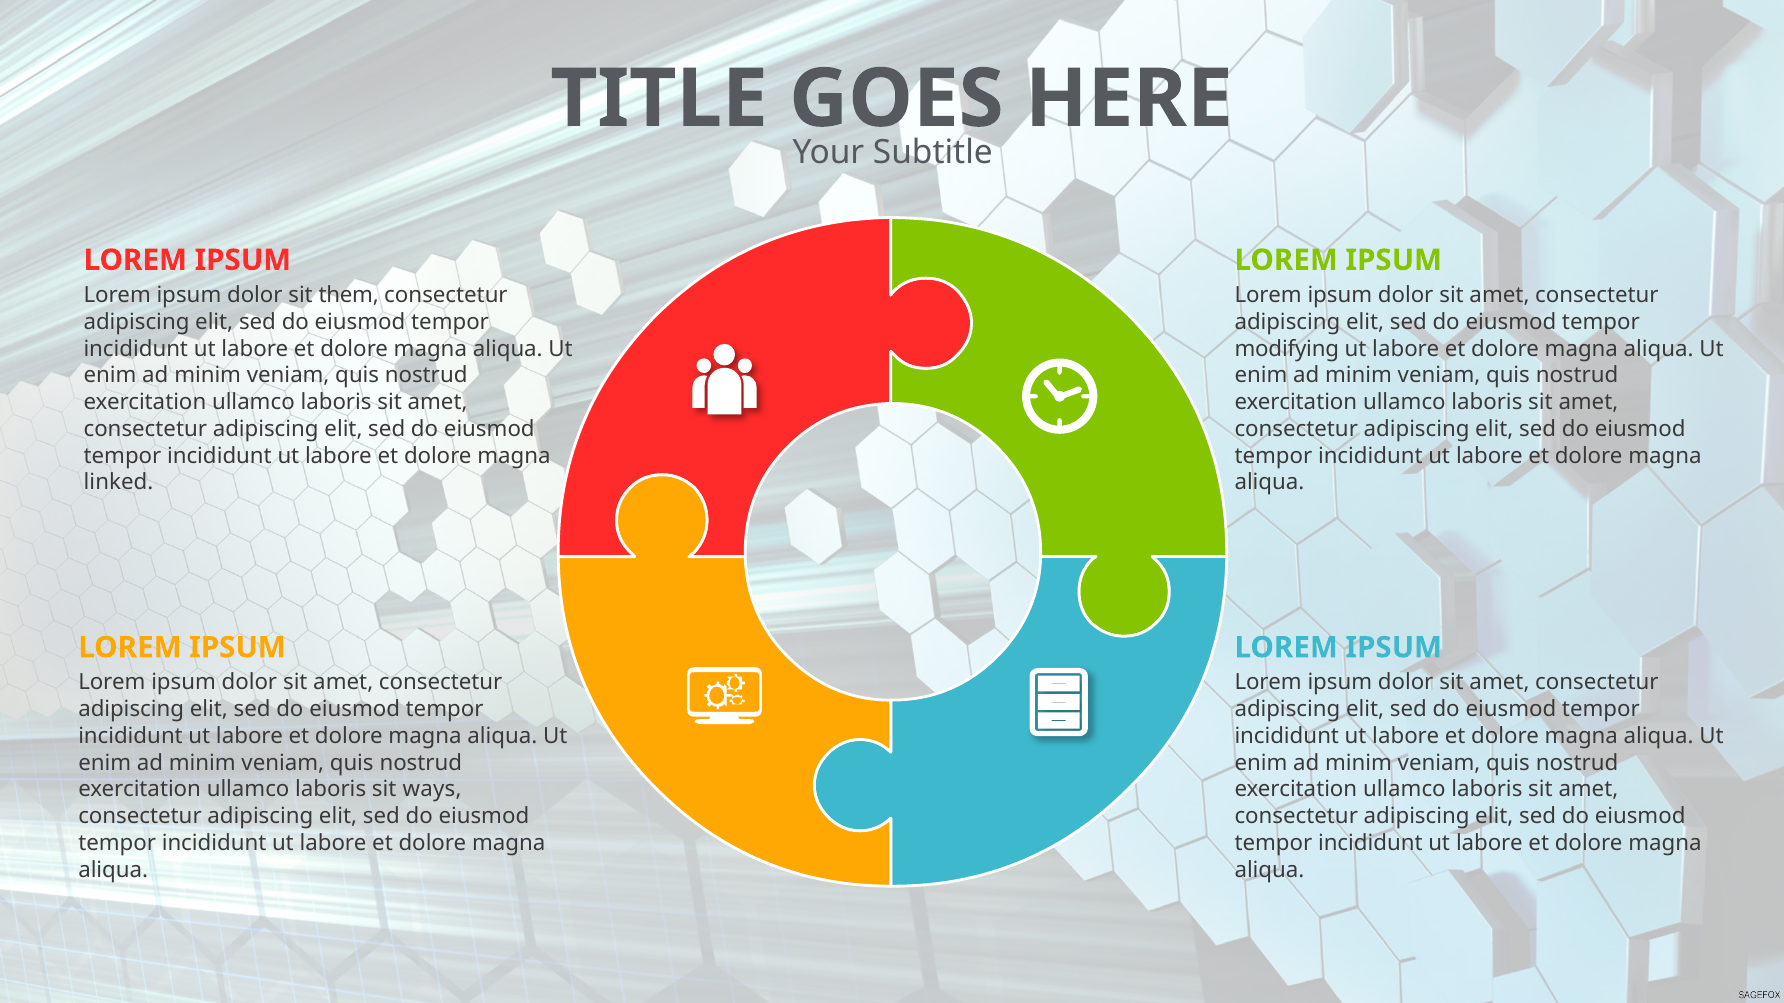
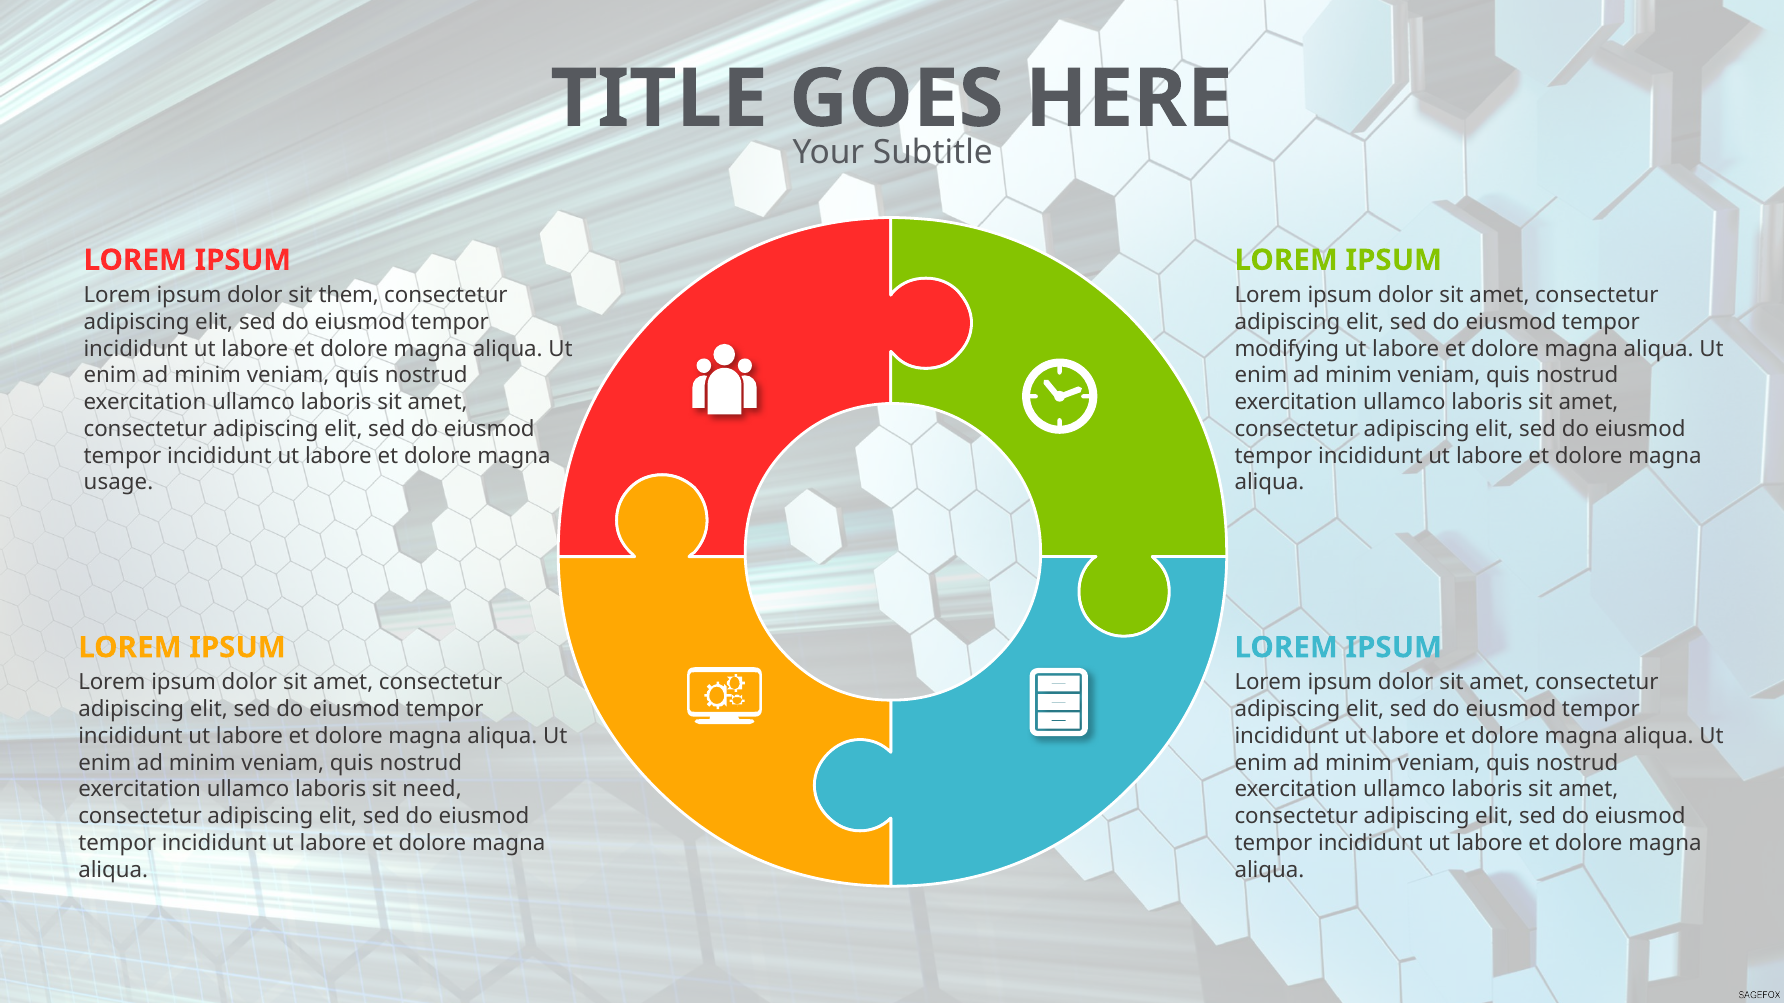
linked: linked -> usage (119, 483)
ways: ways -> need (432, 790)
